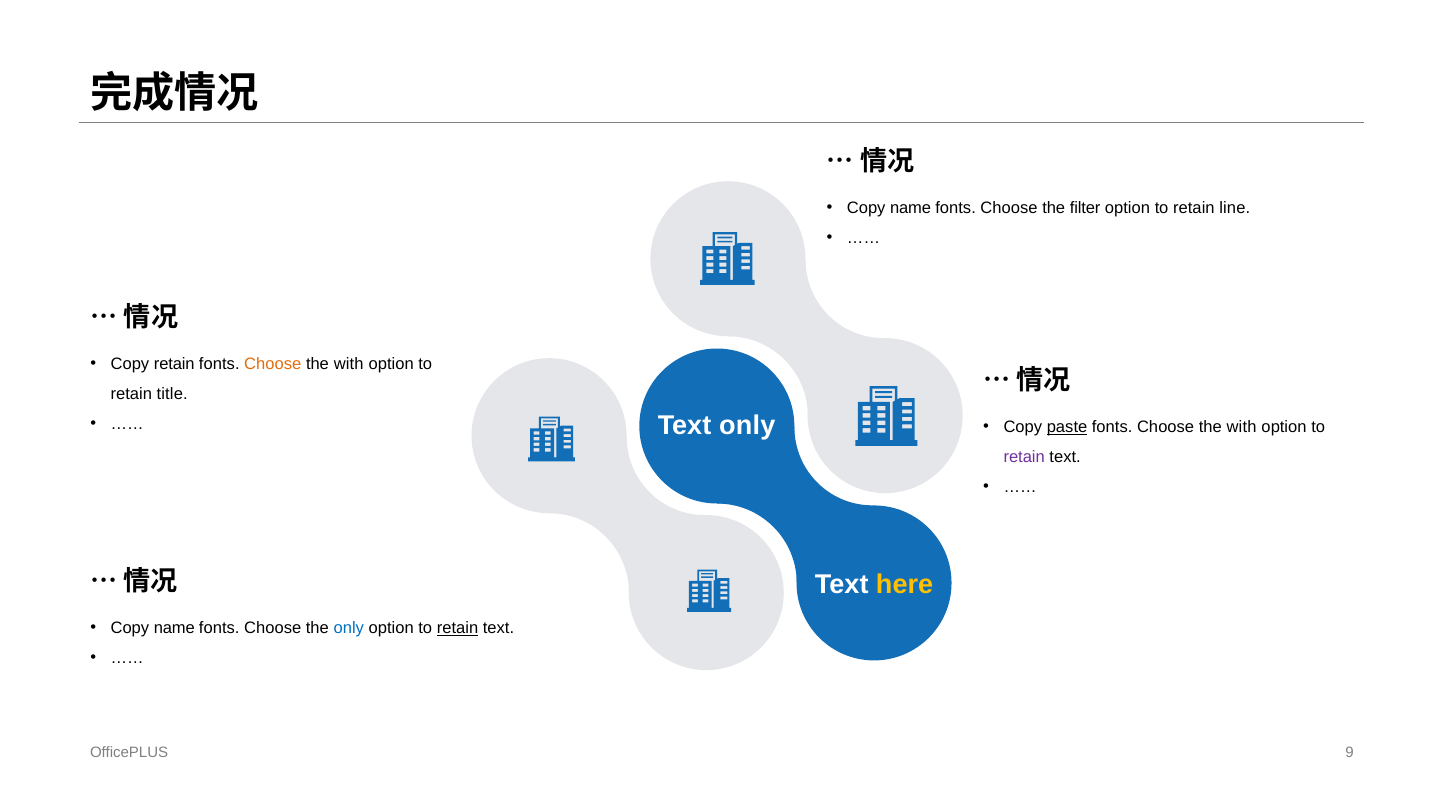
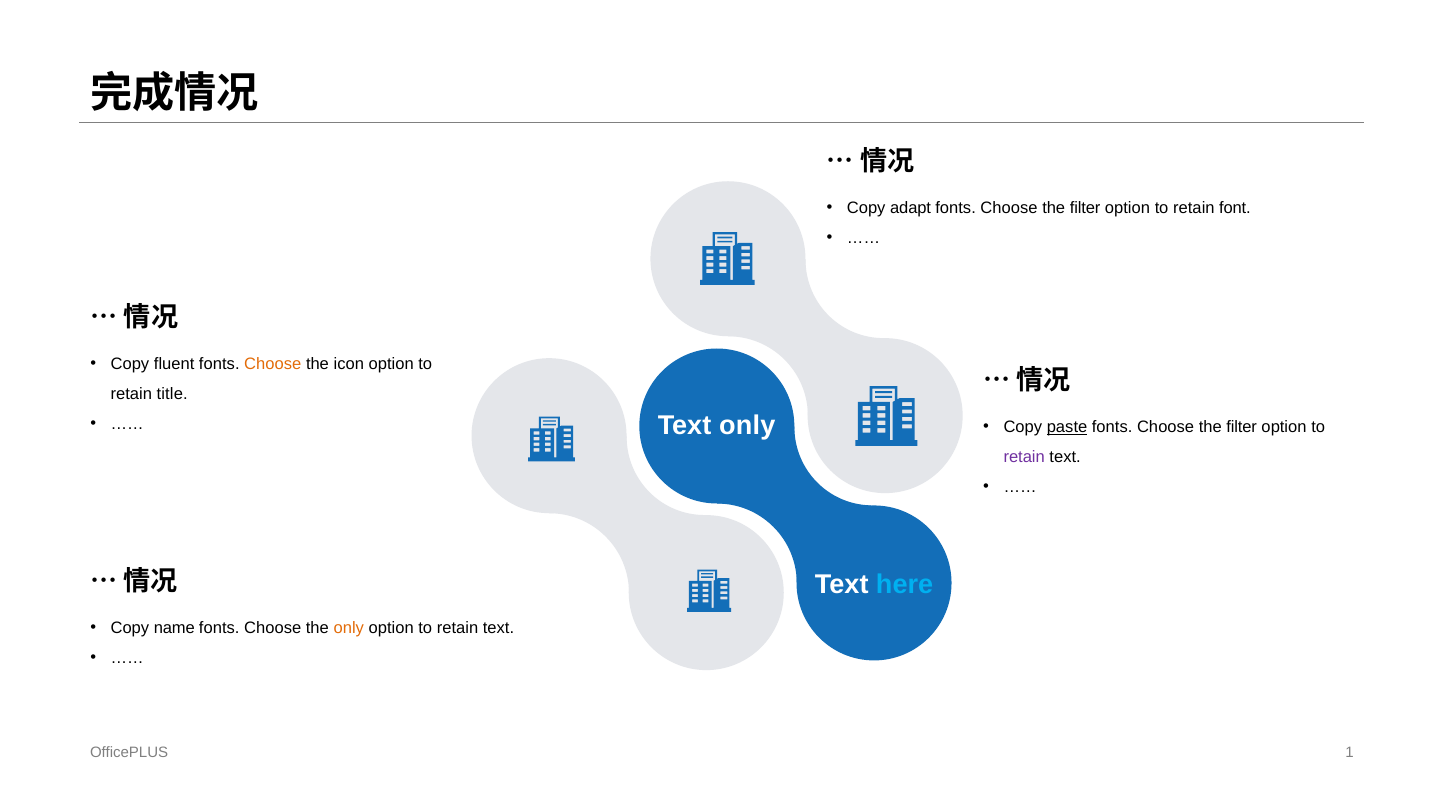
name: name -> adapt (911, 208)
line: line -> font (1235, 208)
Copy retain: retain -> fluent (174, 364)
with: with -> icon (349, 364)
with: with -> filter (1242, 427)
here colour: yellow -> light blue (905, 584)
only colour: blue -> orange (349, 628)
retain underline: present -> none (458, 628)
9: 9 -> 1 (1349, 752)
